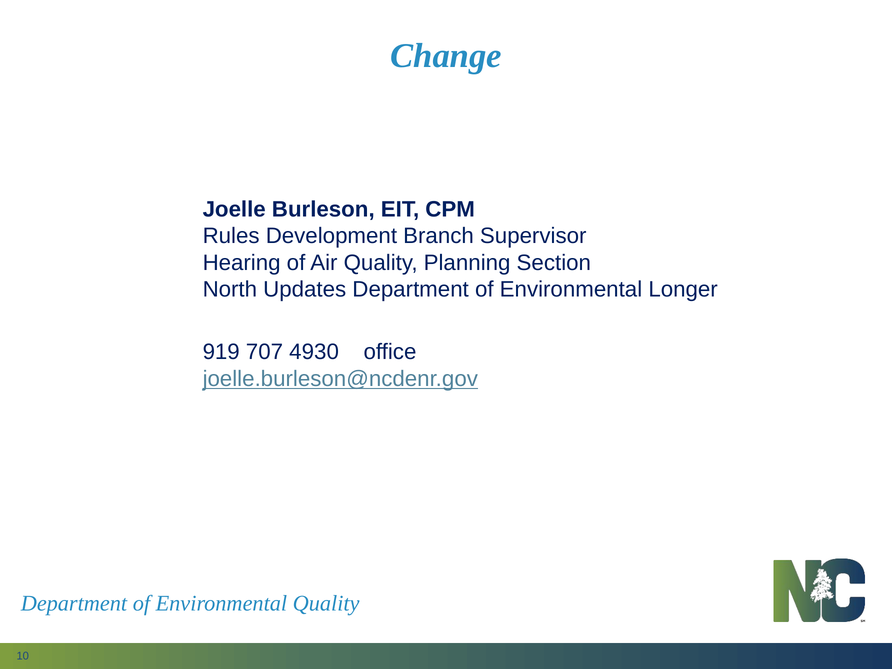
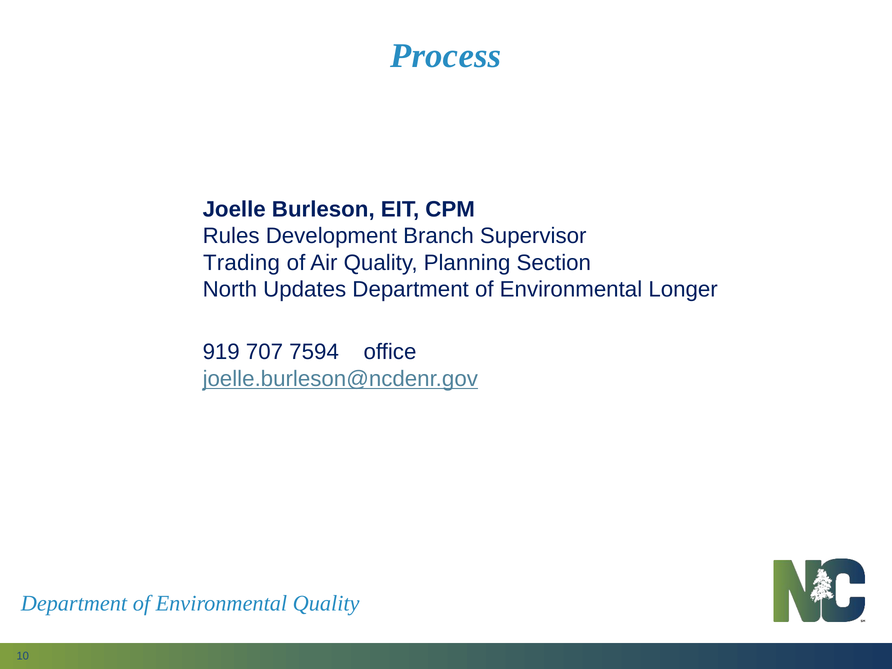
Change: Change -> Process (446, 56)
Hearing: Hearing -> Trading (241, 263)
4930: 4930 -> 7594 (314, 352)
